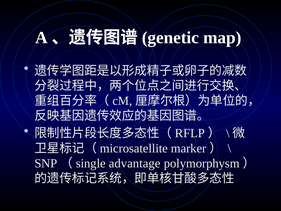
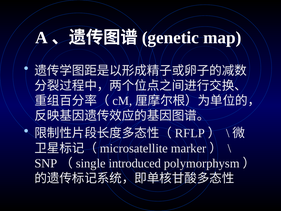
advantage: advantage -> introduced (135, 163)
